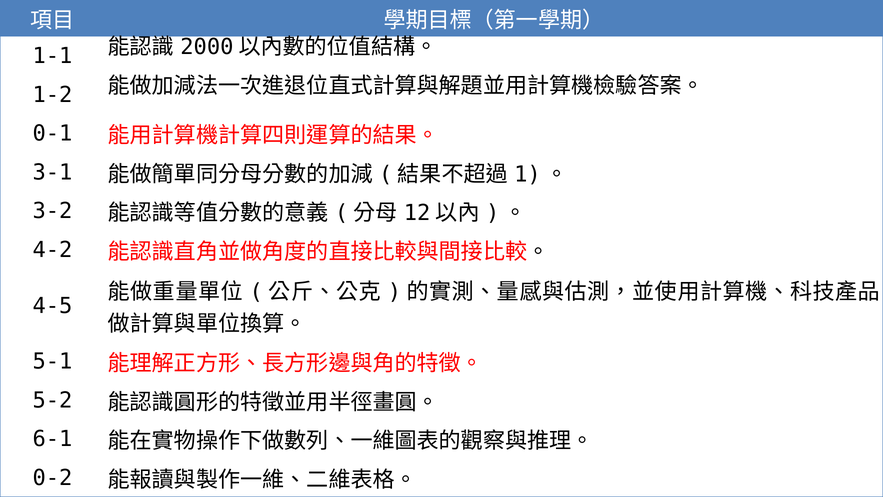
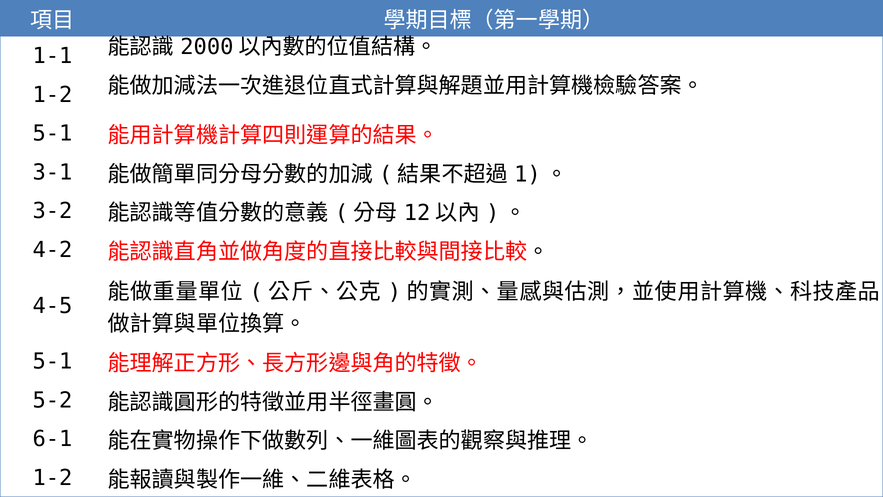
0-1: 0-1 -> 5-1 (52, 134)
0-2: 0-2 -> 1-2 (52, 477)
